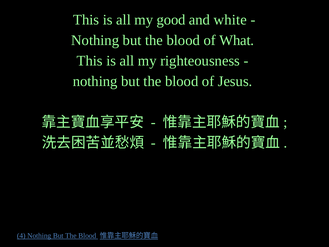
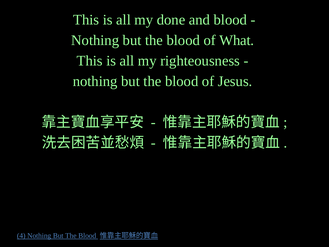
good: good -> done (171, 20)
and white: white -> blood (230, 20)
